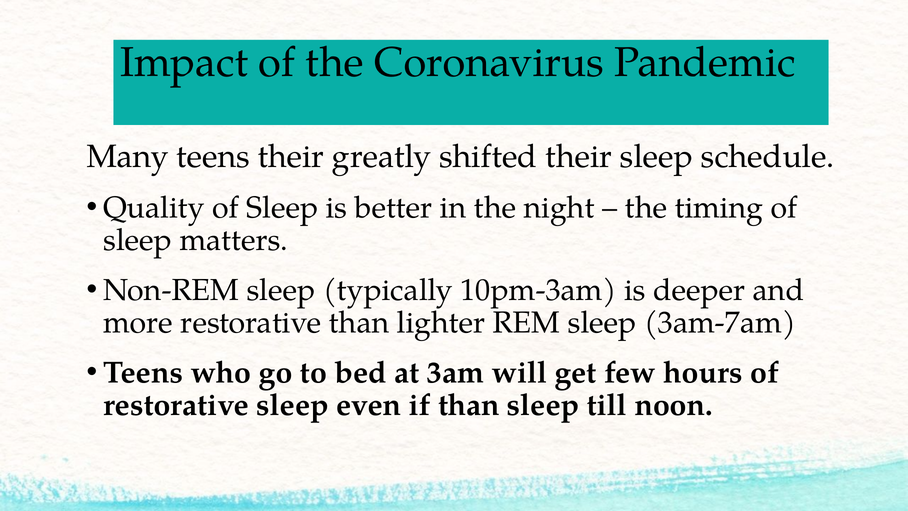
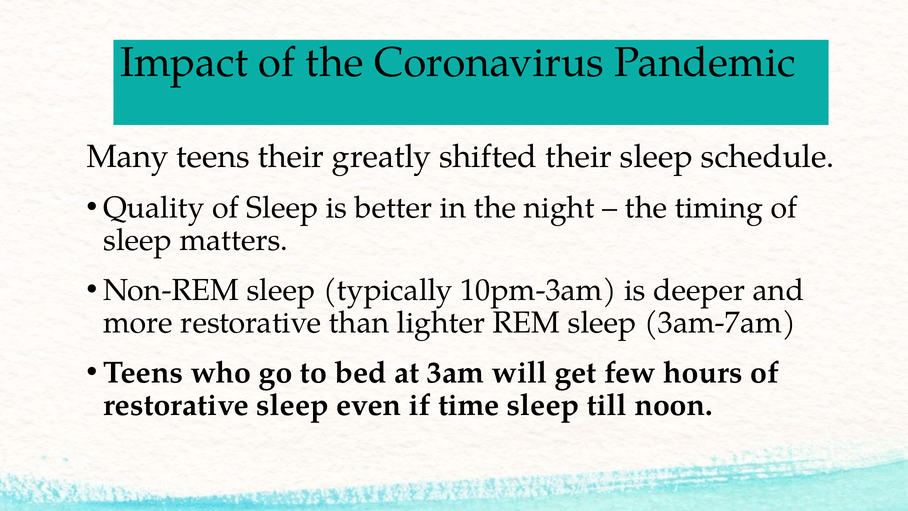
if than: than -> time (469, 405)
